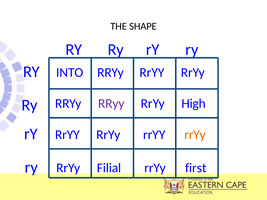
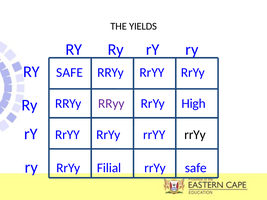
SHAPE: SHAPE -> YIELDS (143, 26)
INTO: INTO -> SAFE (70, 73)
rrYy colour: orange -> black (195, 135)
rrYy first: first -> safe (196, 168)
